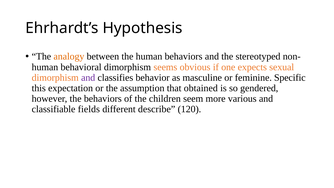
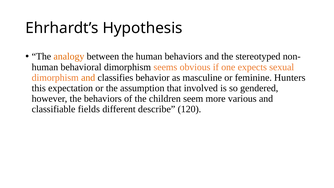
and colour: purple -> orange (88, 78)
Specific: Specific -> Hunters (290, 78)
obtained: obtained -> involved (201, 88)
